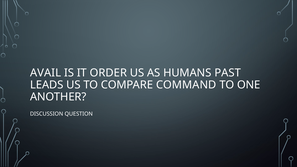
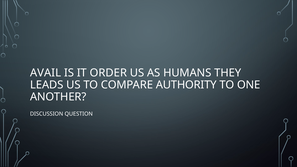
PAST: PAST -> THEY (228, 73)
COMMAND: COMMAND -> AUTHORITY (186, 85)
